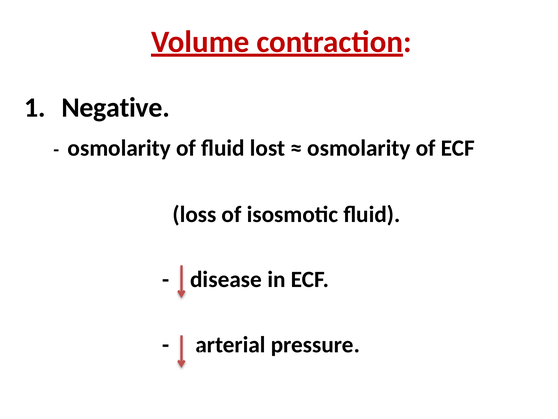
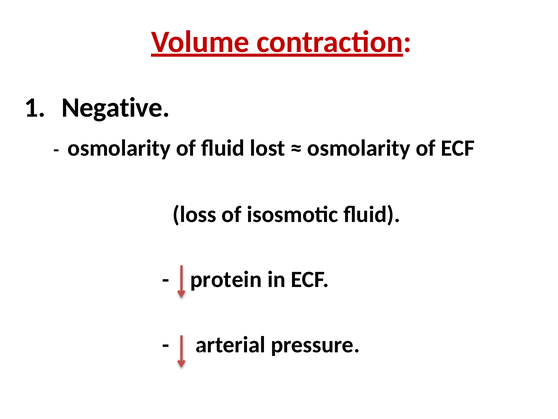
disease: disease -> protein (226, 279)
